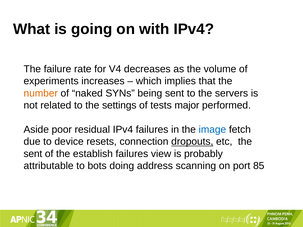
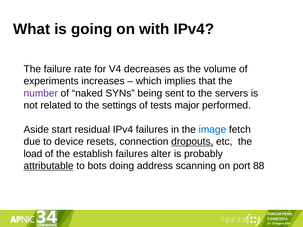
number colour: orange -> purple (41, 93)
poor: poor -> start (62, 130)
sent: sent -> load (33, 154)
view: view -> alter (161, 154)
attributable underline: none -> present (49, 166)
85: 85 -> 88 (259, 166)
